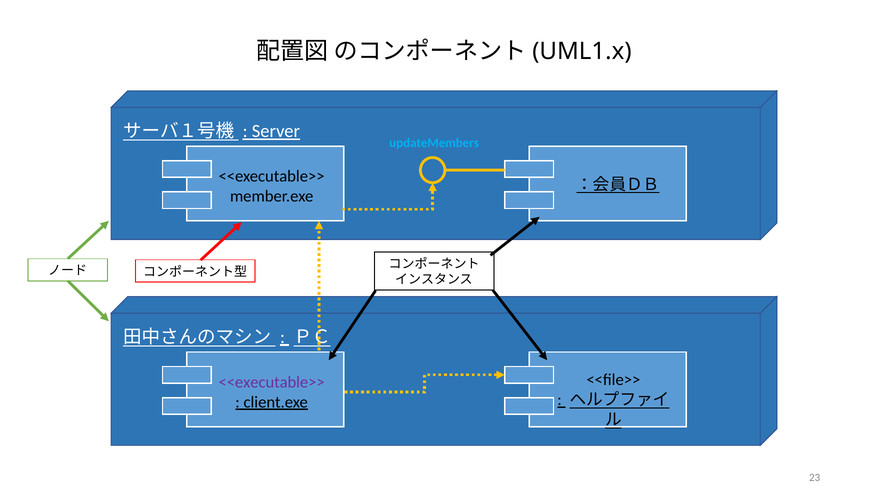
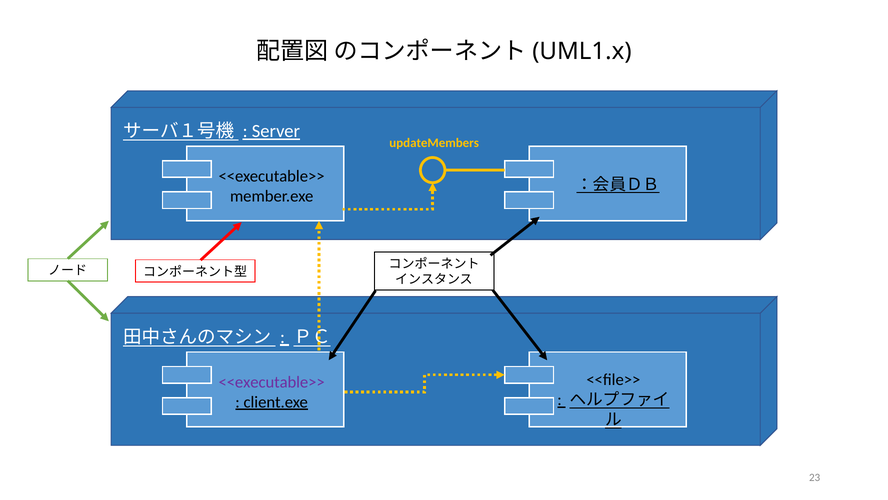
updateMembers colour: light blue -> yellow (434, 143)
